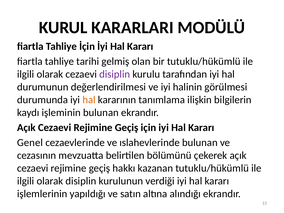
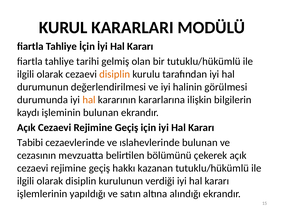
disiplin colour: purple -> orange (115, 74)
tanımlama: tanımlama -> kararlarına (162, 100)
Genel: Genel -> Tabibi (30, 143)
